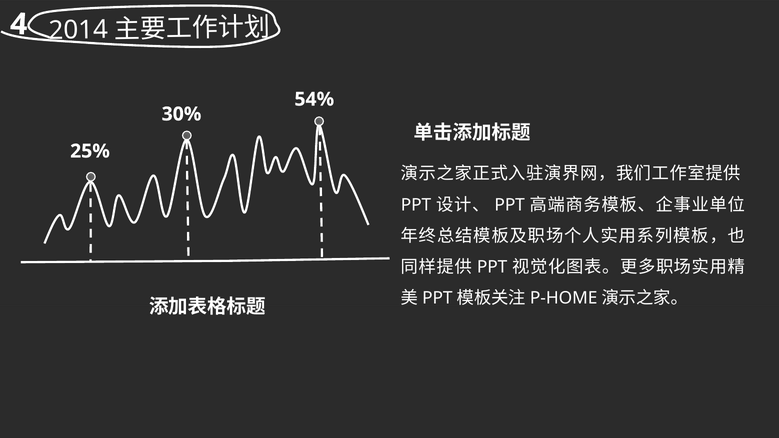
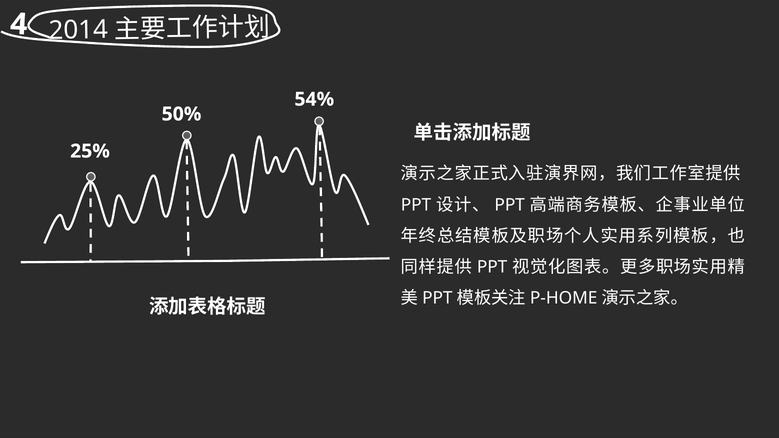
30%: 30% -> 50% (181, 114)
